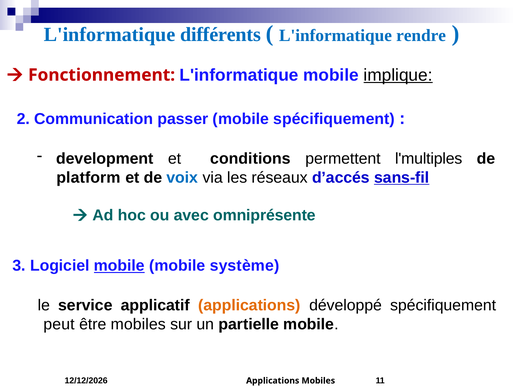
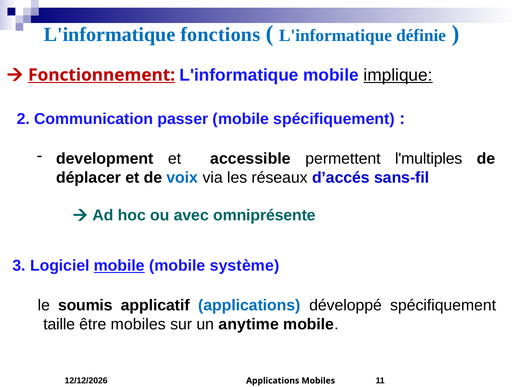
différents: différents -> fonctions (220, 35)
rendre: rendre -> définie (421, 36)
Fonctionnement underline: none -> present (102, 75)
conditions: conditions -> accessible (250, 159)
platform: platform -> déplacer (89, 178)
sans-fil underline: present -> none (402, 178)
service: service -> soumis (85, 306)
applications colour: orange -> blue (249, 306)
peut: peut -> taille (59, 325)
partielle: partielle -> anytime (249, 325)
